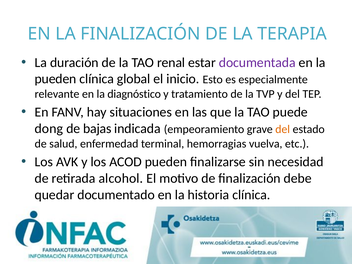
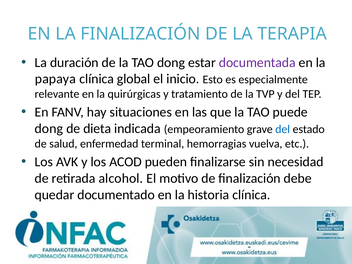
TAO renal: renal -> dong (171, 63)
pueden: pueden -> papaya (55, 79)
diagnóstico: diagnóstico -> quirúrgicas (134, 94)
bajas: bajas -> dieta (97, 129)
del colour: orange -> blue (283, 129)
